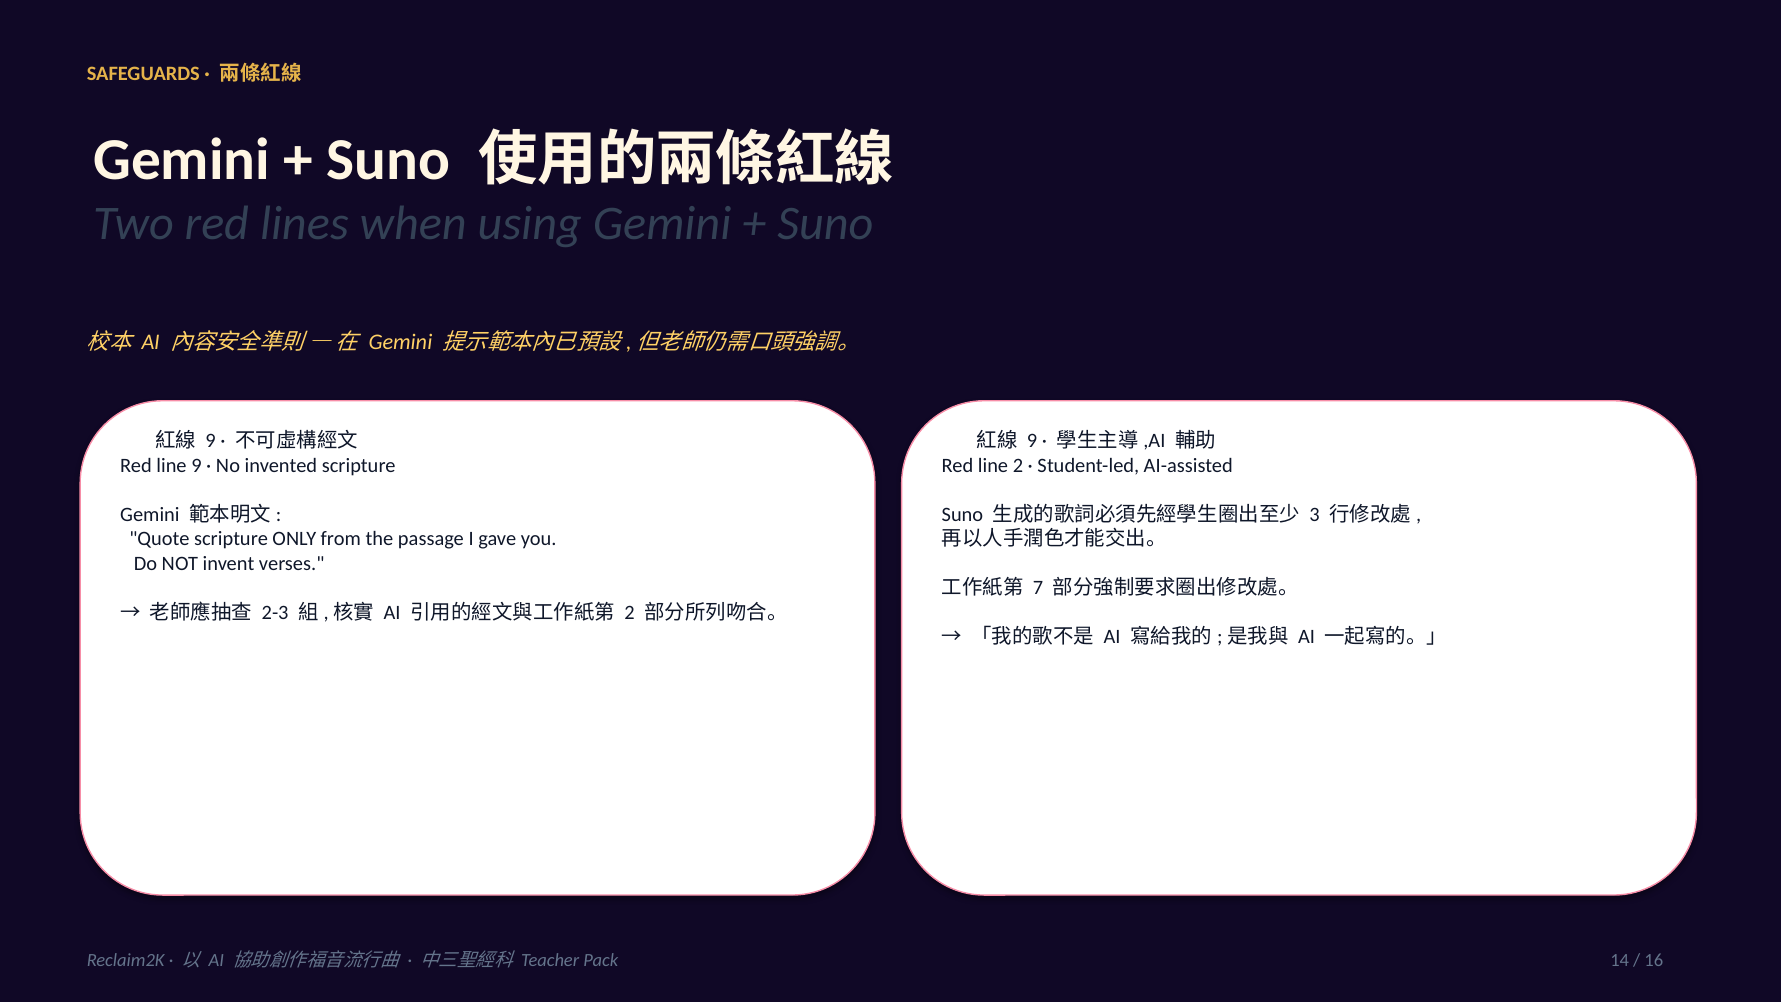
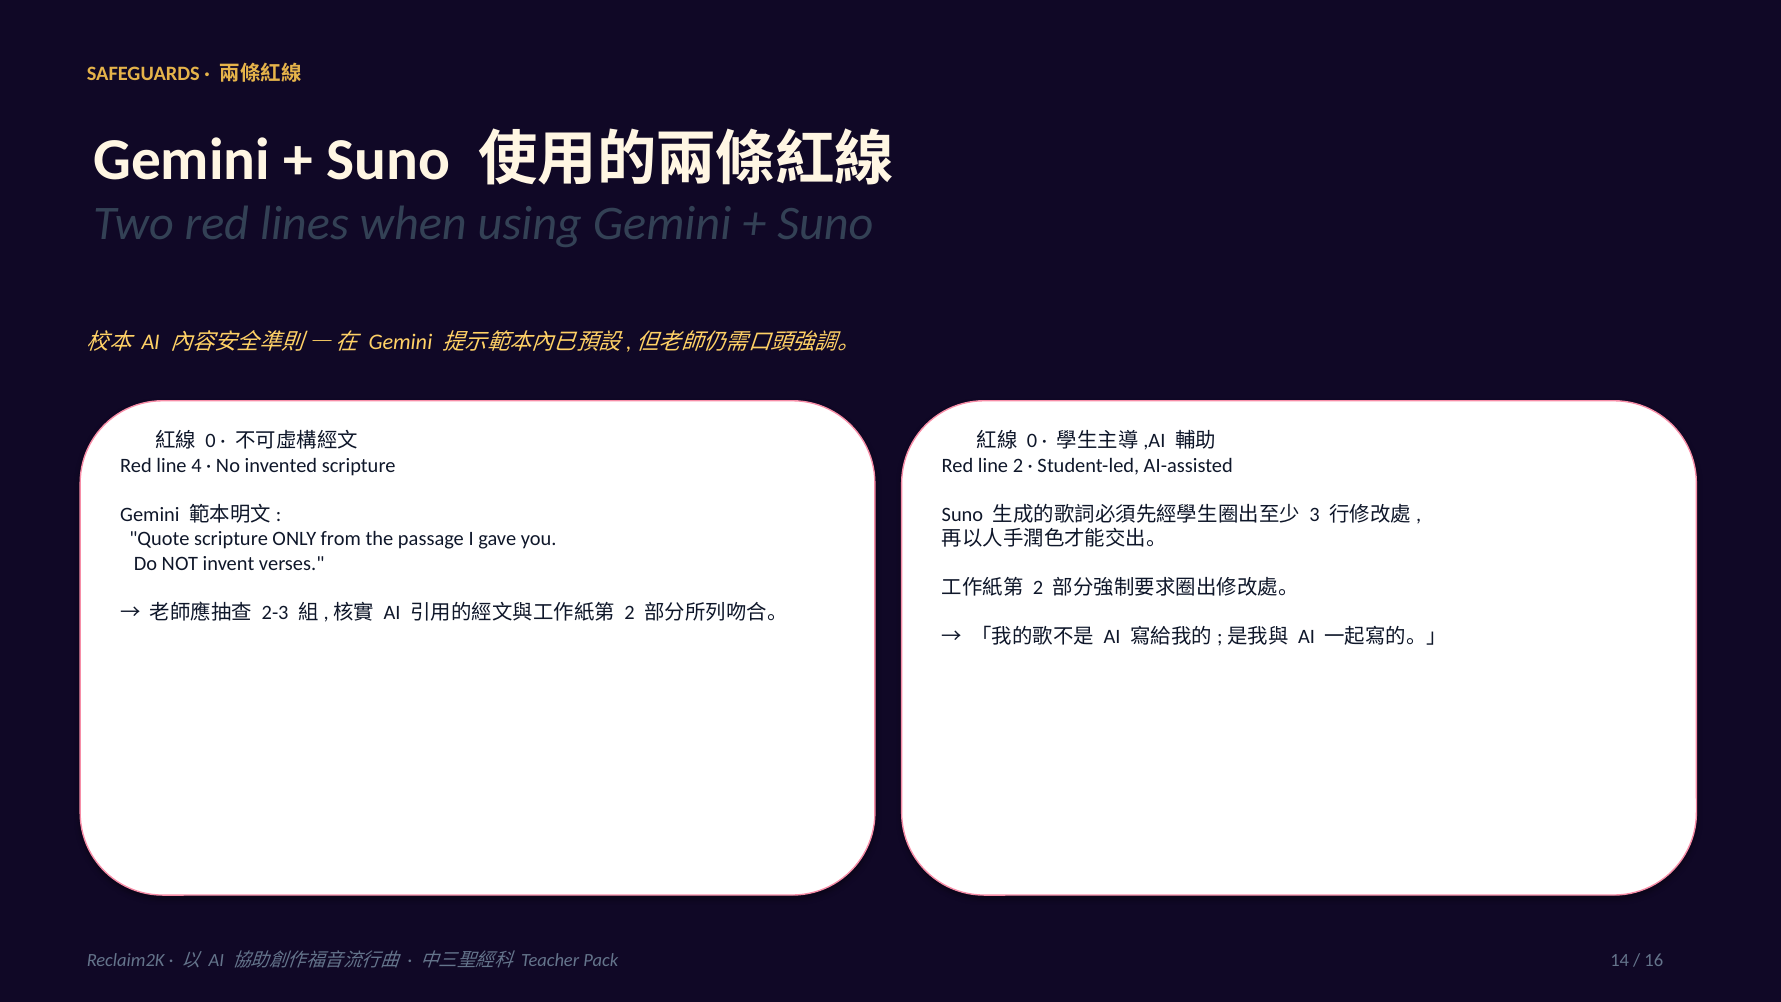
9: 9 -> 0 (211, 441)
9: 9 -> 0 (1032, 441)
line 9: 9 -> 4 (196, 465)
7: 7 -> 2 (1038, 588)
